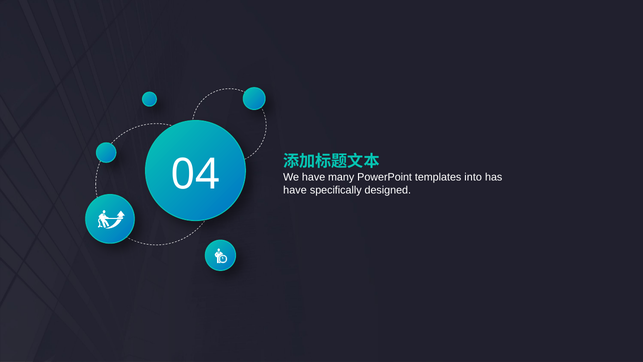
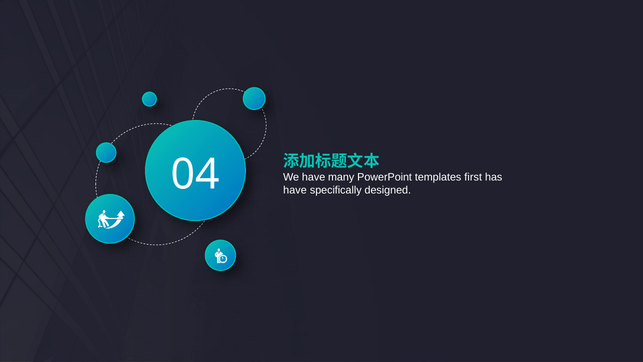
into: into -> first (473, 177)
